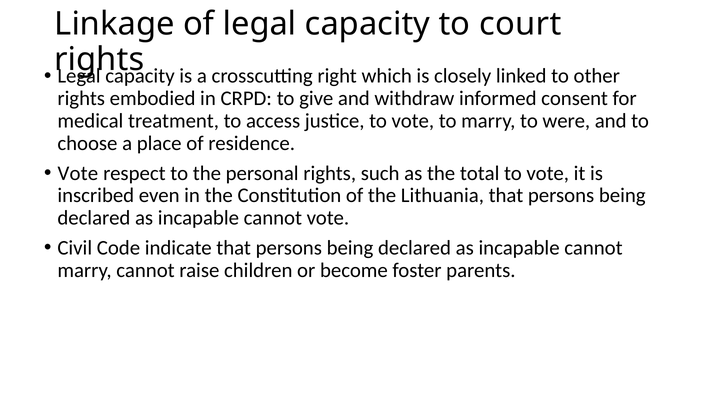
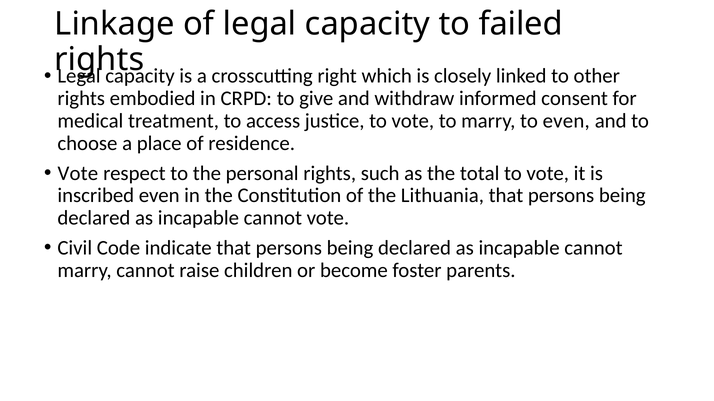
court: court -> failed (521, 24)
to were: were -> even (566, 121)
